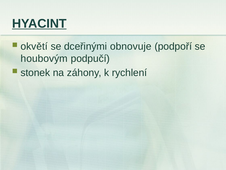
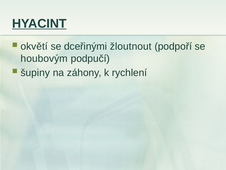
obnovuje: obnovuje -> žloutnout (131, 46)
stonek: stonek -> šupiny (35, 72)
